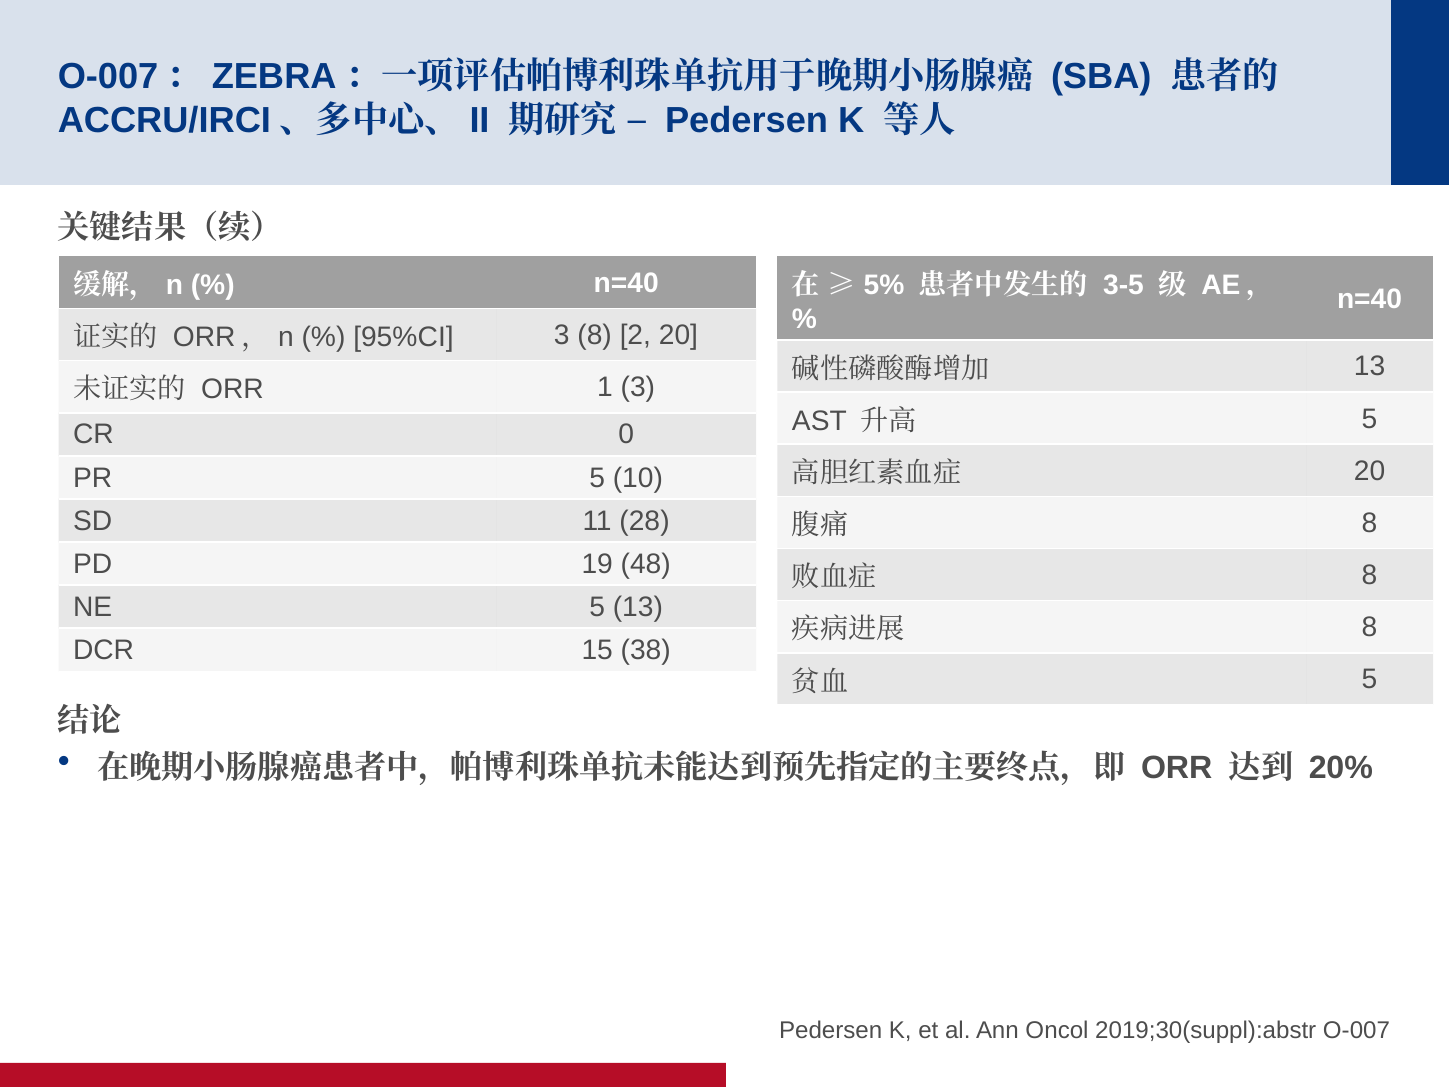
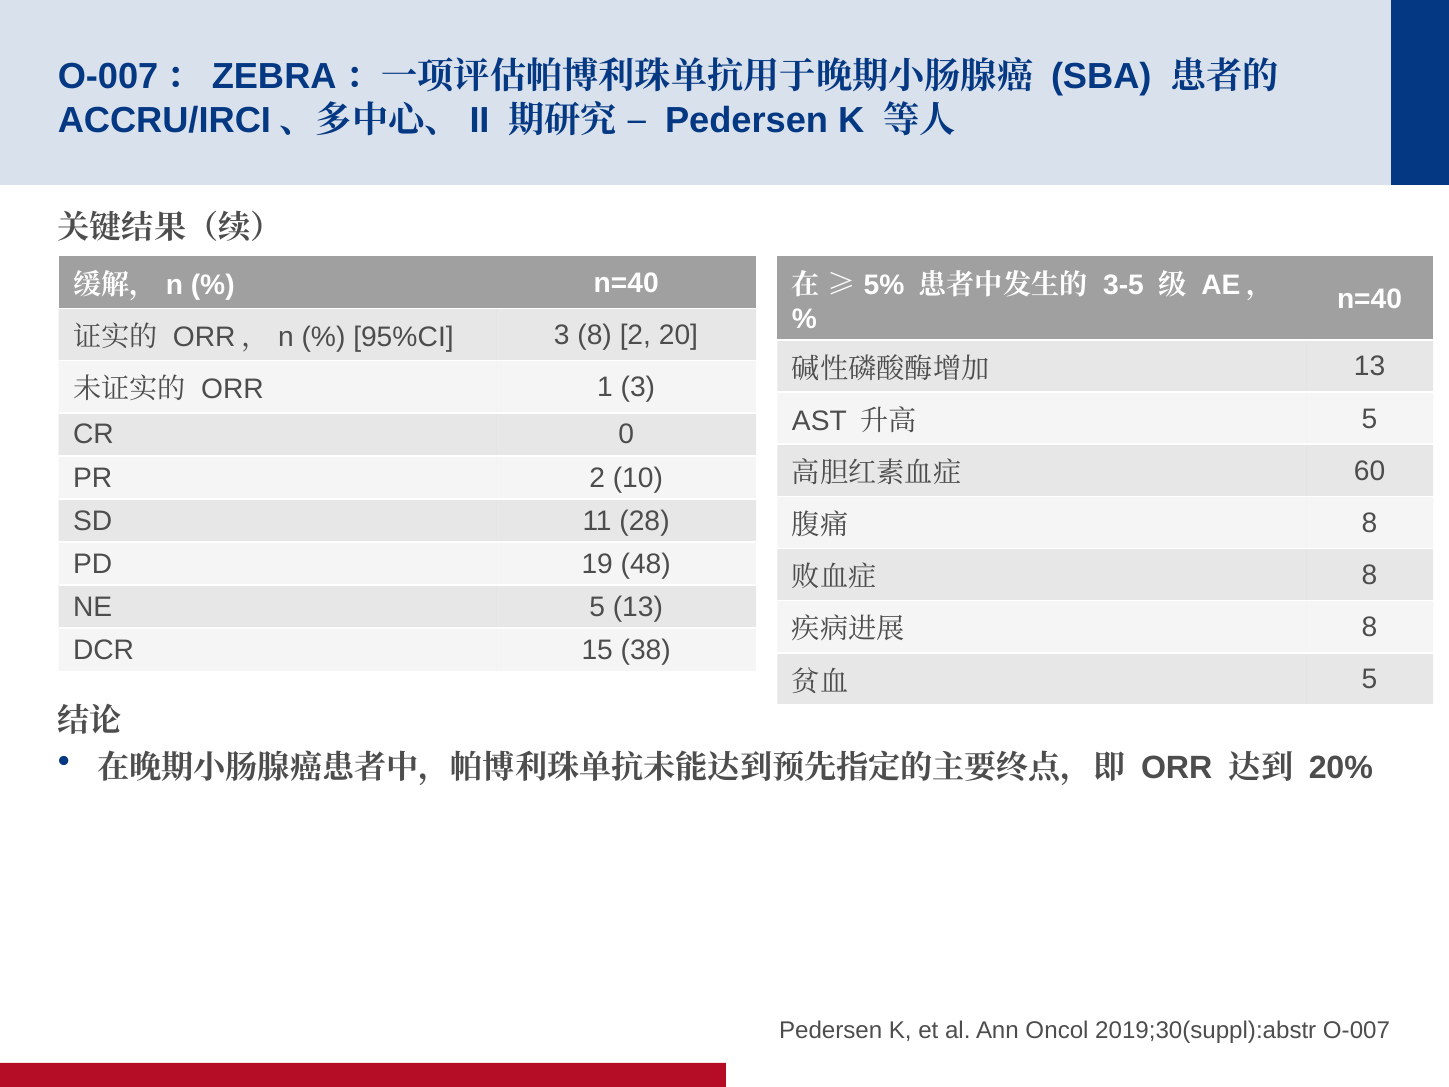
20: 20 -> 60 (1370, 471)
PR 5: 5 -> 2 (597, 478)
